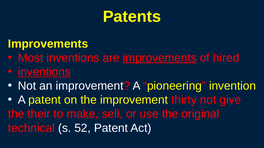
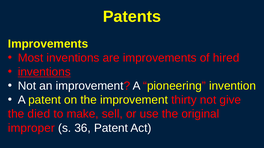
improvements underline: present -> none (160, 58)
their: their -> died (39, 114)
technical: technical -> improper (31, 128)
52: 52 -> 36 (83, 128)
